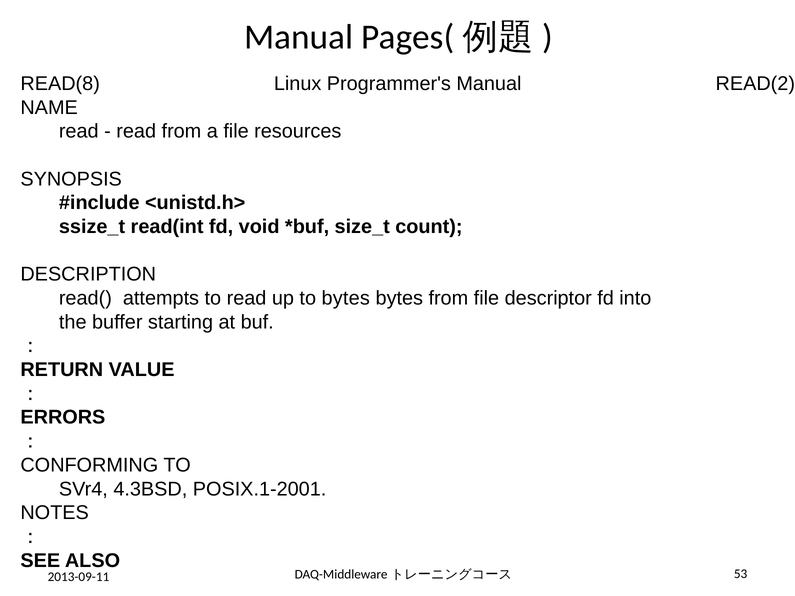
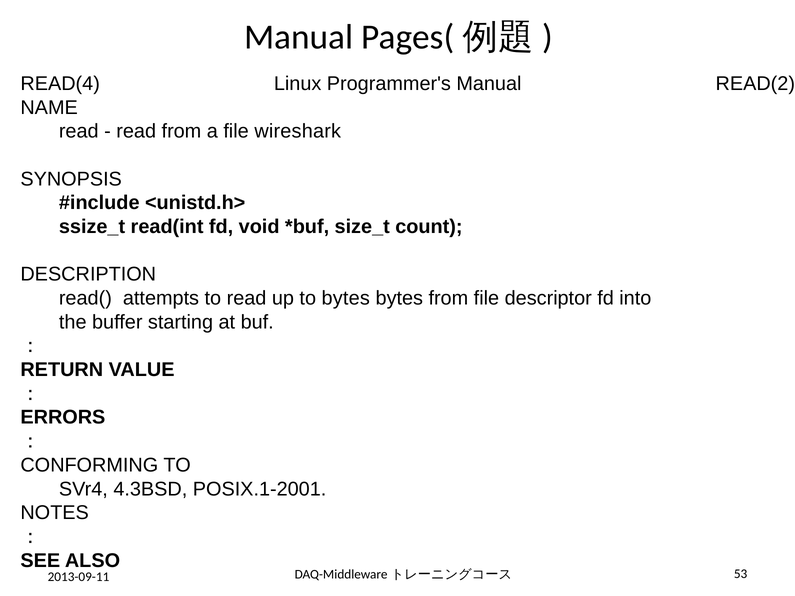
READ(8: READ(8 -> READ(4 (60, 84)
resources: resources -> wireshark (298, 131)
